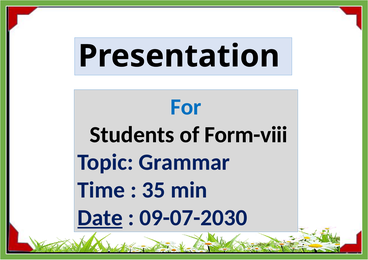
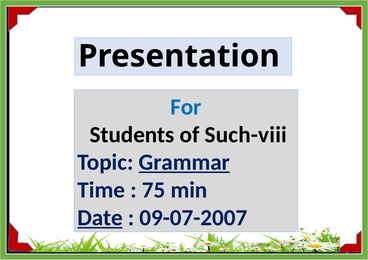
Form-viii: Form-viii -> Such-viii (246, 135)
Grammar underline: none -> present (184, 163)
35: 35 -> 75 (154, 190)
09-07-2030: 09-07-2030 -> 09-07-2007 (193, 218)
